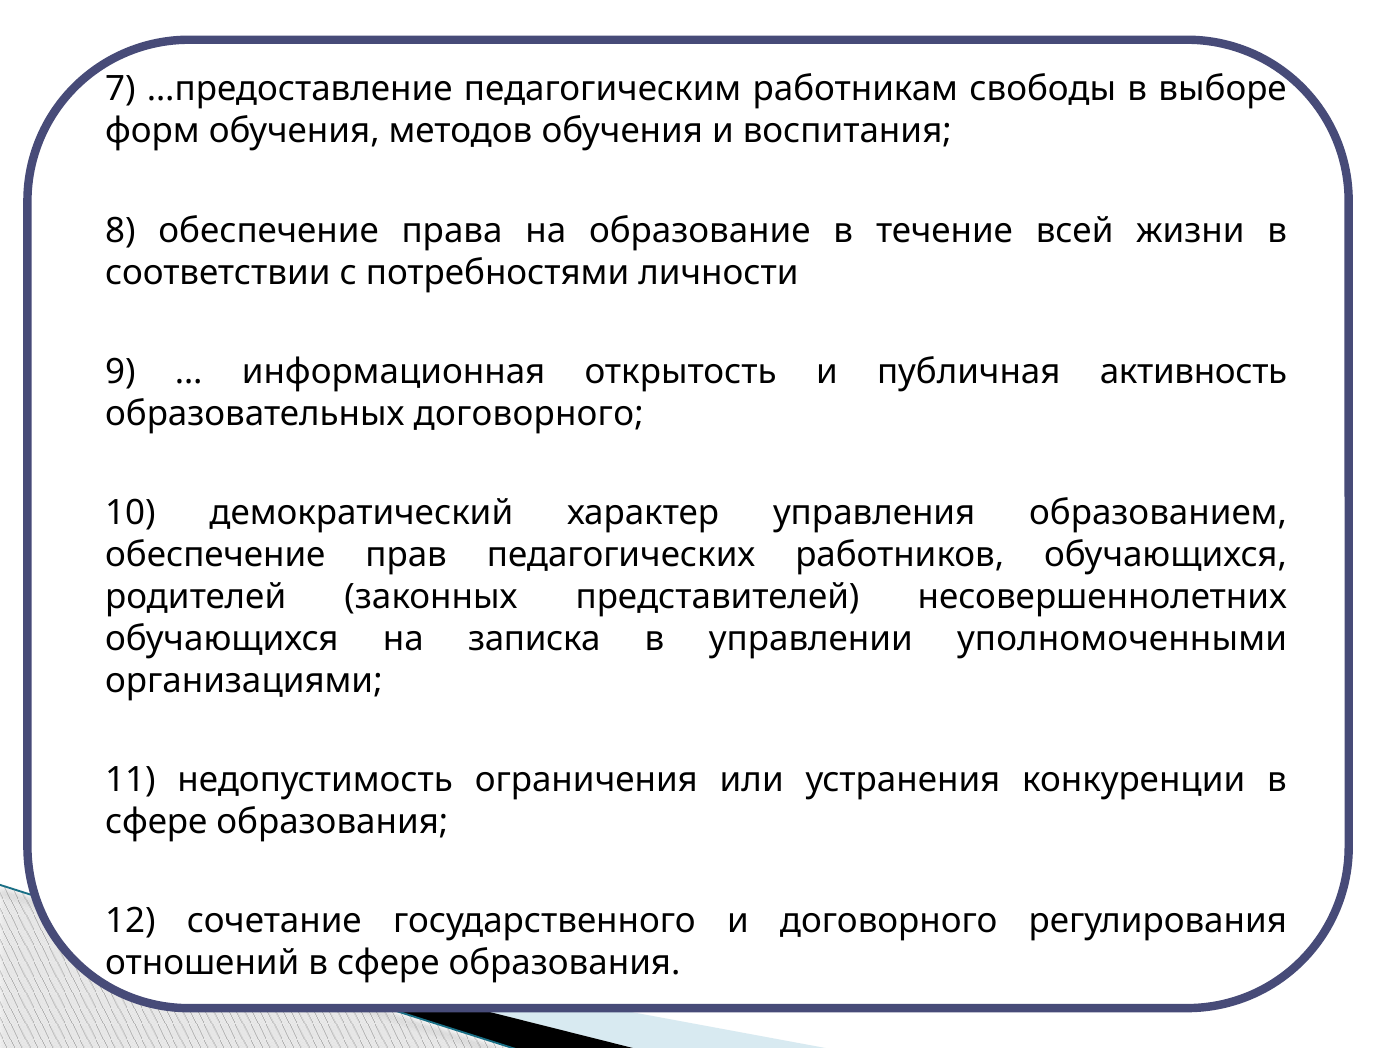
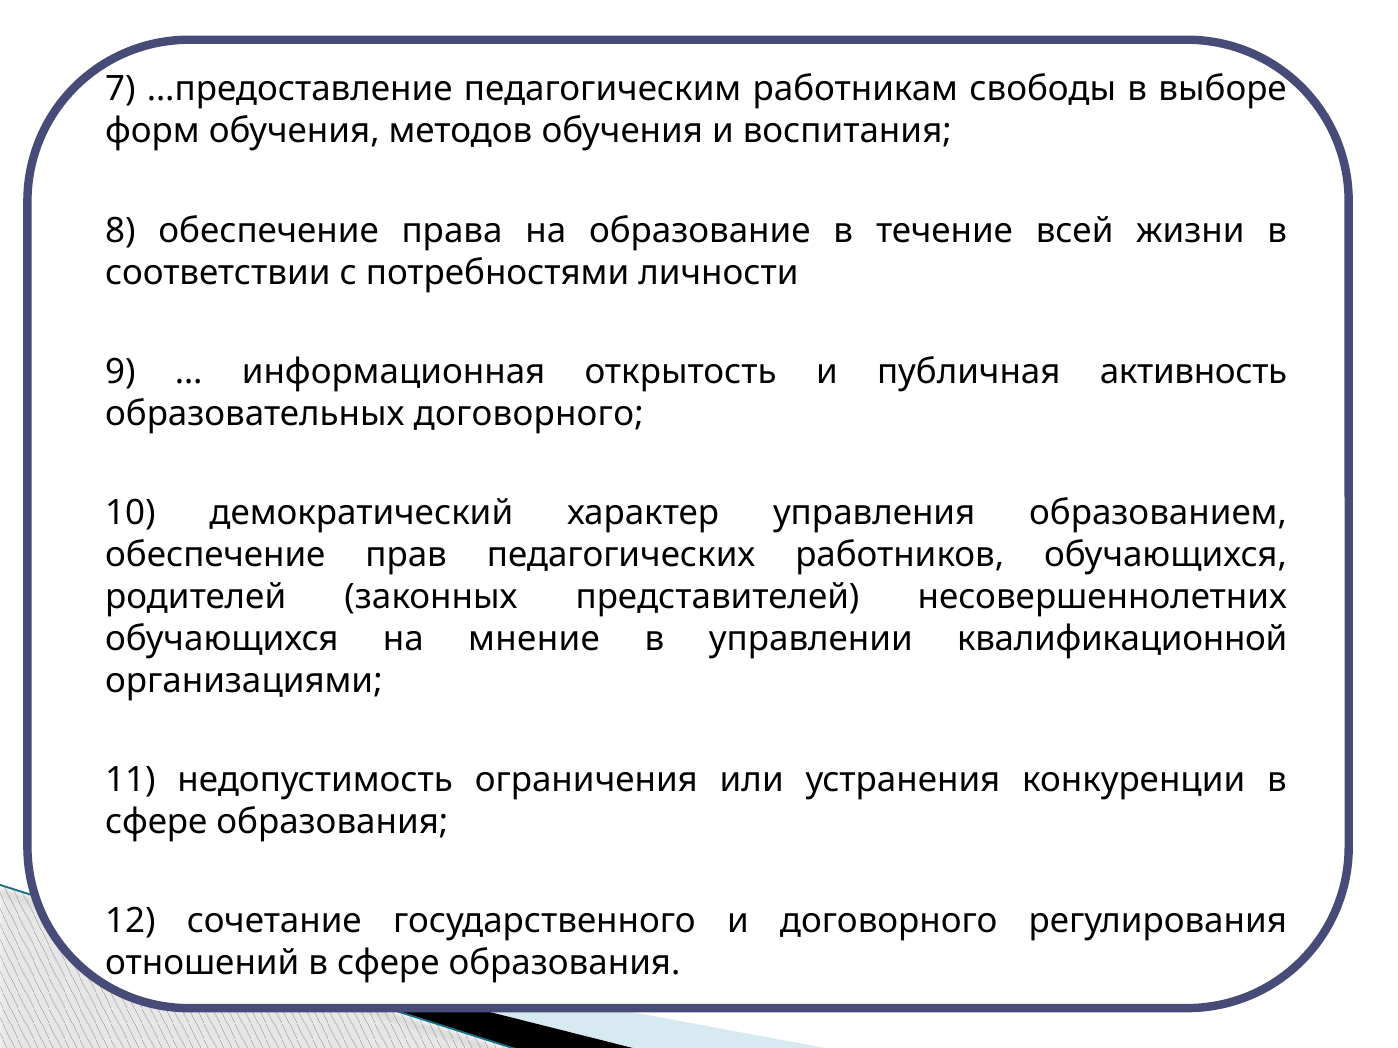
записка: записка -> мнение (534, 639)
уполномоченными: уполномоченными -> квалификационной (1122, 639)
